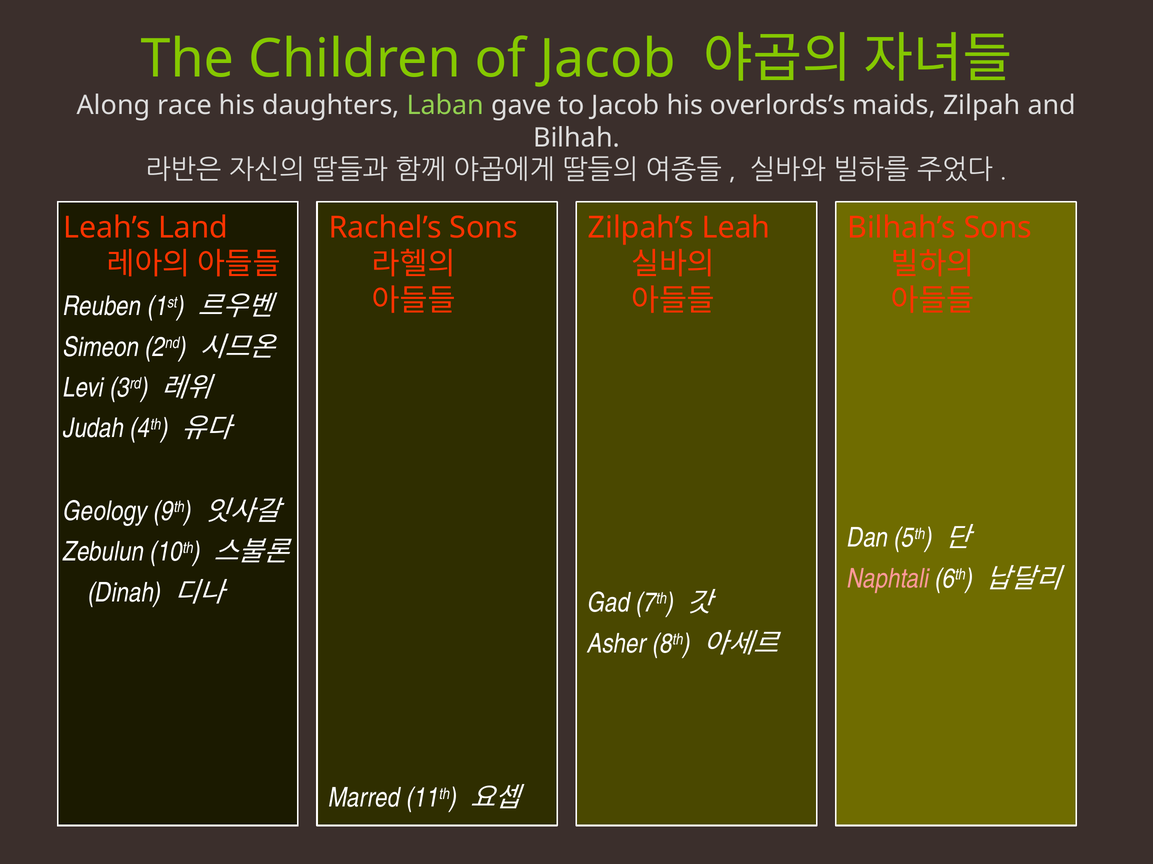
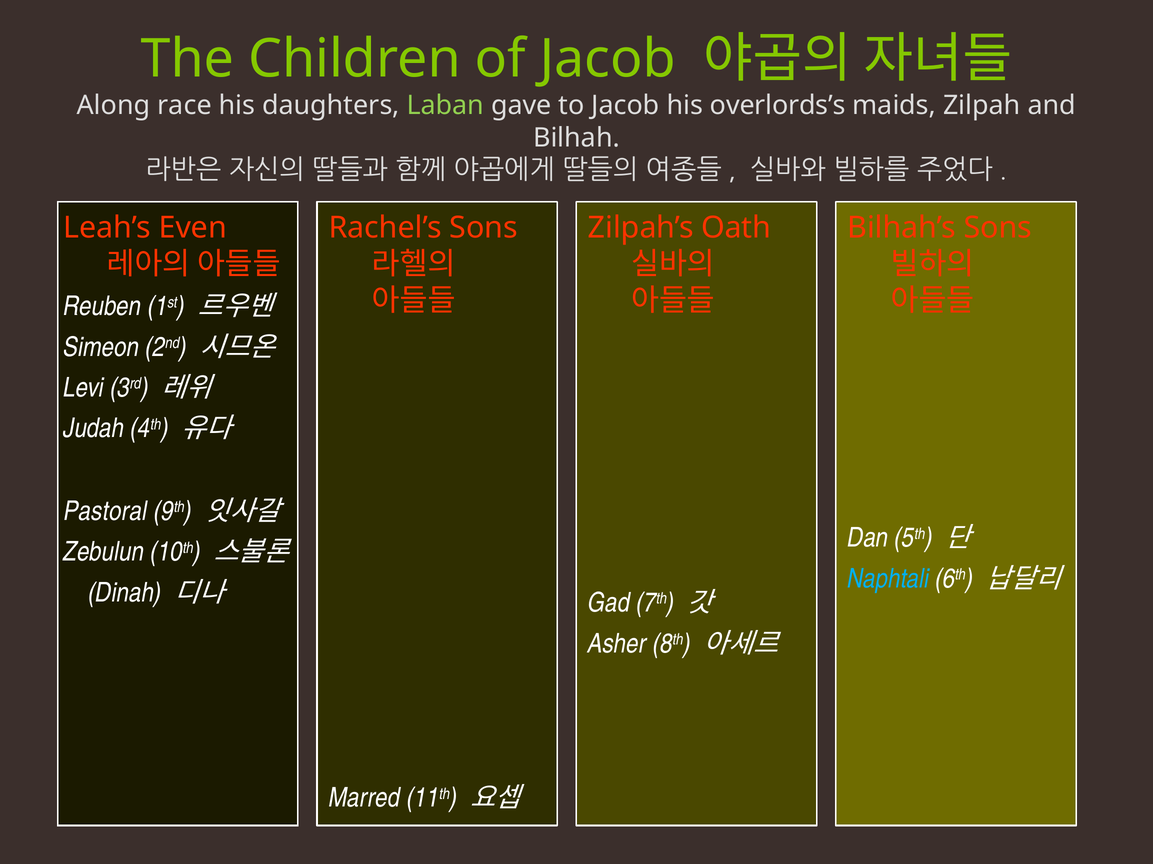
Land: Land -> Even (193, 228)
Leah: Leah -> Oath (736, 228)
Geology: Geology -> Pastoral (105, 512)
Naphtali colour: pink -> light blue (888, 579)
